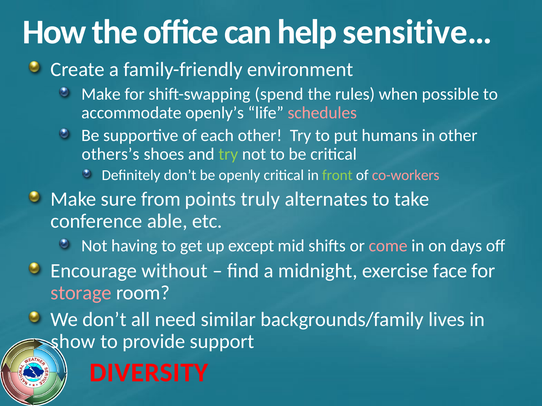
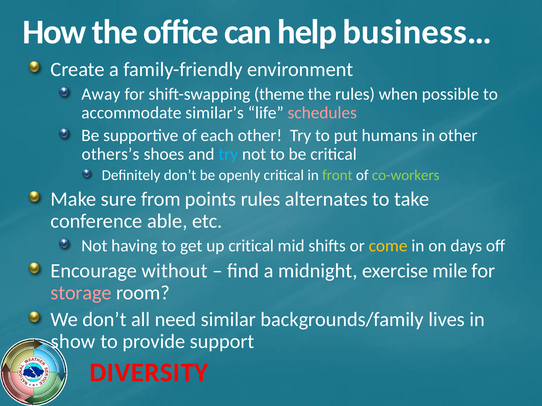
sensitive…: sensitive… -> business… (417, 32)
Make: Make -> Away (101, 94)
spend: spend -> theme (279, 94)
openly’s: openly’s -> similar’s (215, 113)
try colour: light green -> light blue (228, 154)
co-workers colour: pink -> light green (406, 176)
points truly: truly -> rules (261, 199)
up except: except -> critical (251, 246)
come colour: pink -> yellow (388, 246)
face: face -> mile (450, 271)
